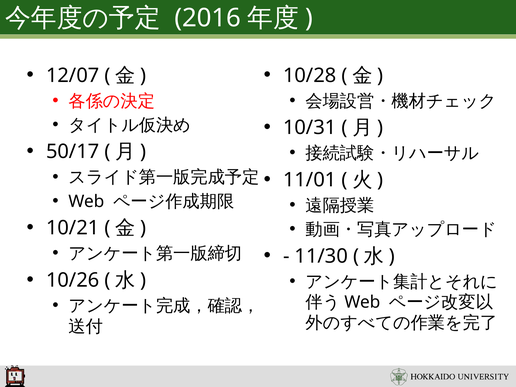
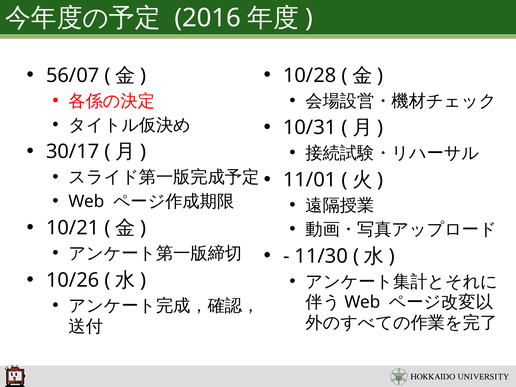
12/07: 12/07 -> 56/07 (73, 75)
50/17: 50/17 -> 30/17 (73, 152)
